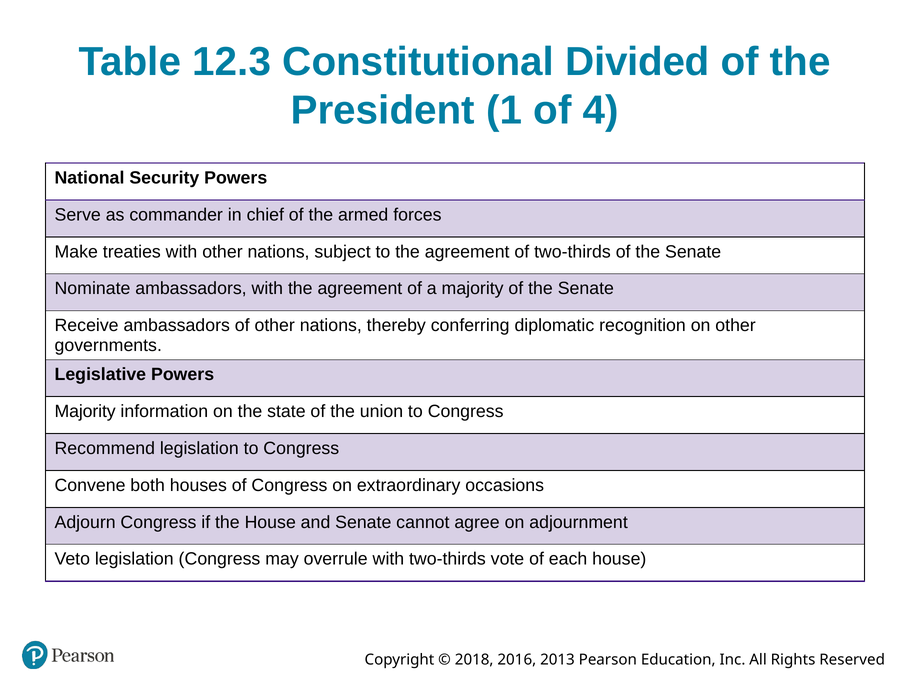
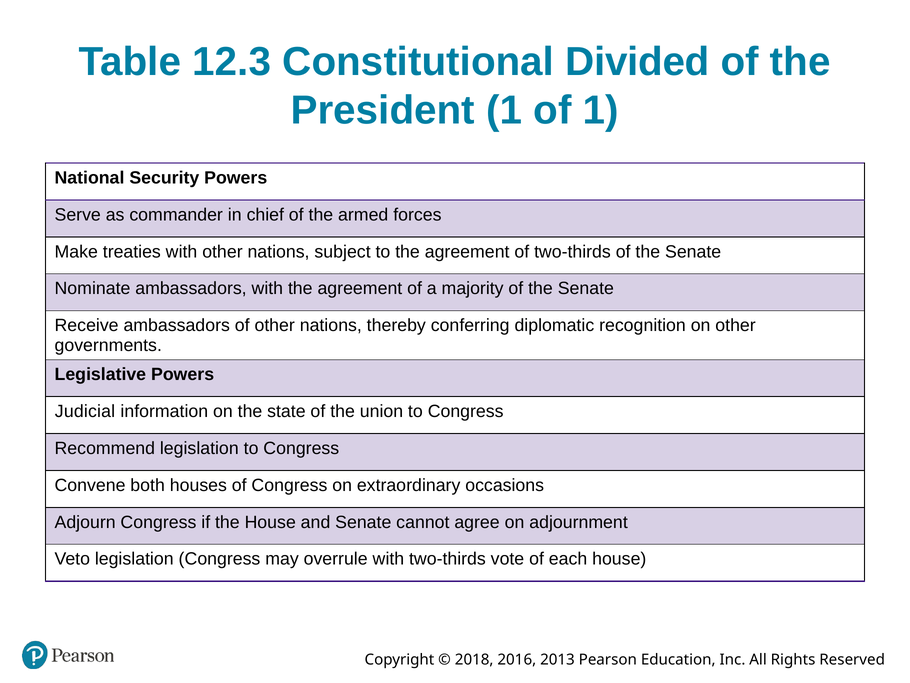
of 4: 4 -> 1 (601, 110)
Majority: Majority -> Judicial (85, 411)
